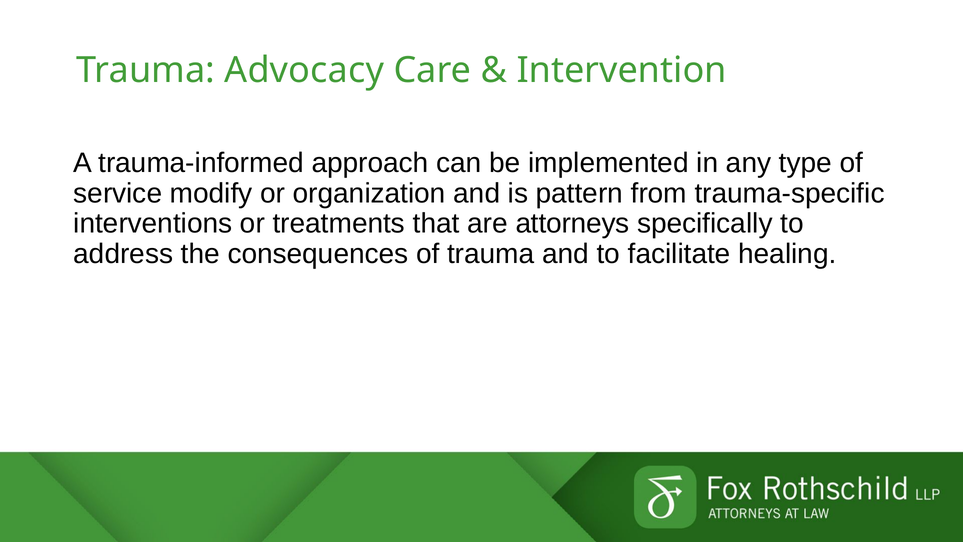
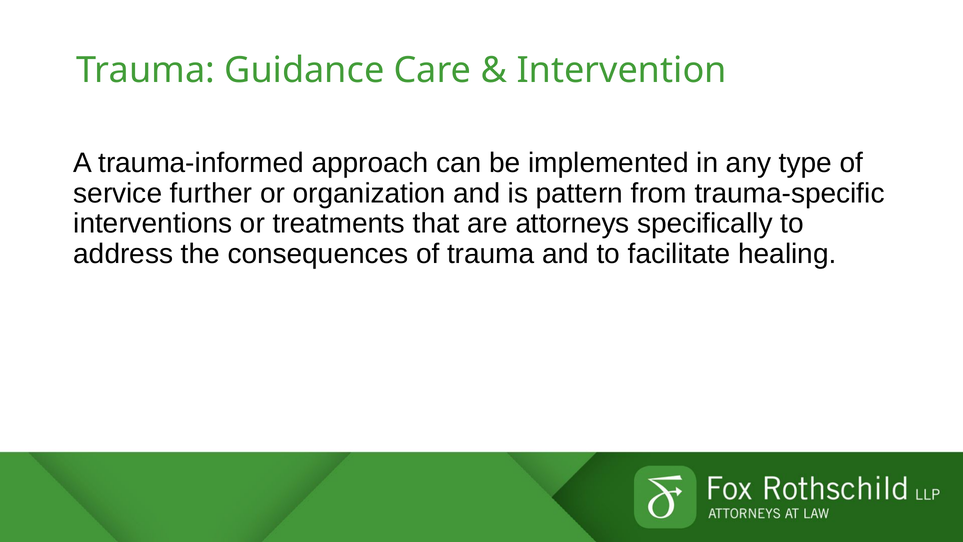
Advocacy: Advocacy -> Guidance (304, 70)
modify: modify -> further (211, 193)
